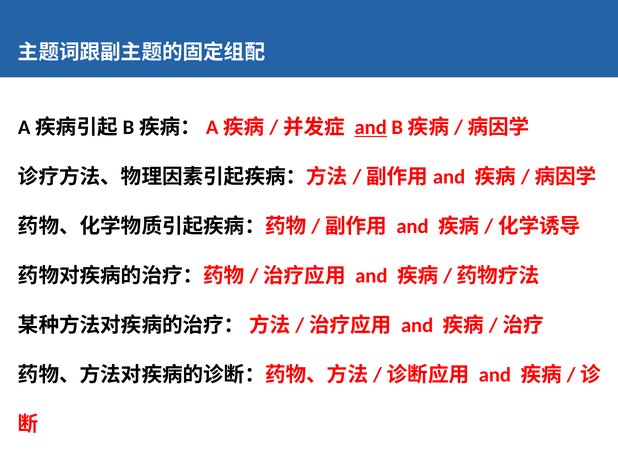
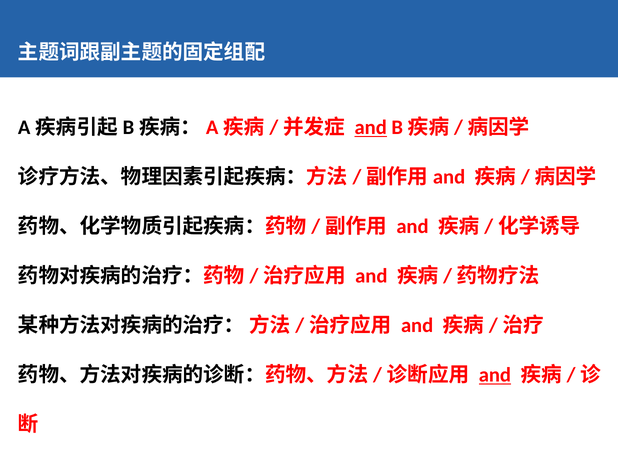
and underline: none -> present (495, 375)
